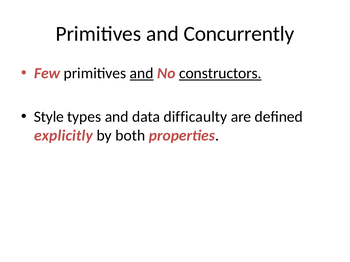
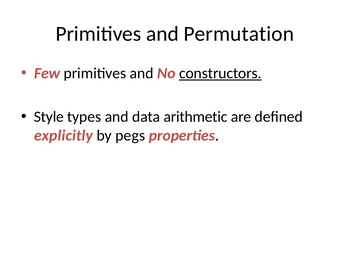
Concurrently: Concurrently -> Permutation (239, 34)
and underline: present -> none (142, 73)
difficaulty: difficaulty -> arithmetic (196, 117)
both: both -> pegs (130, 136)
